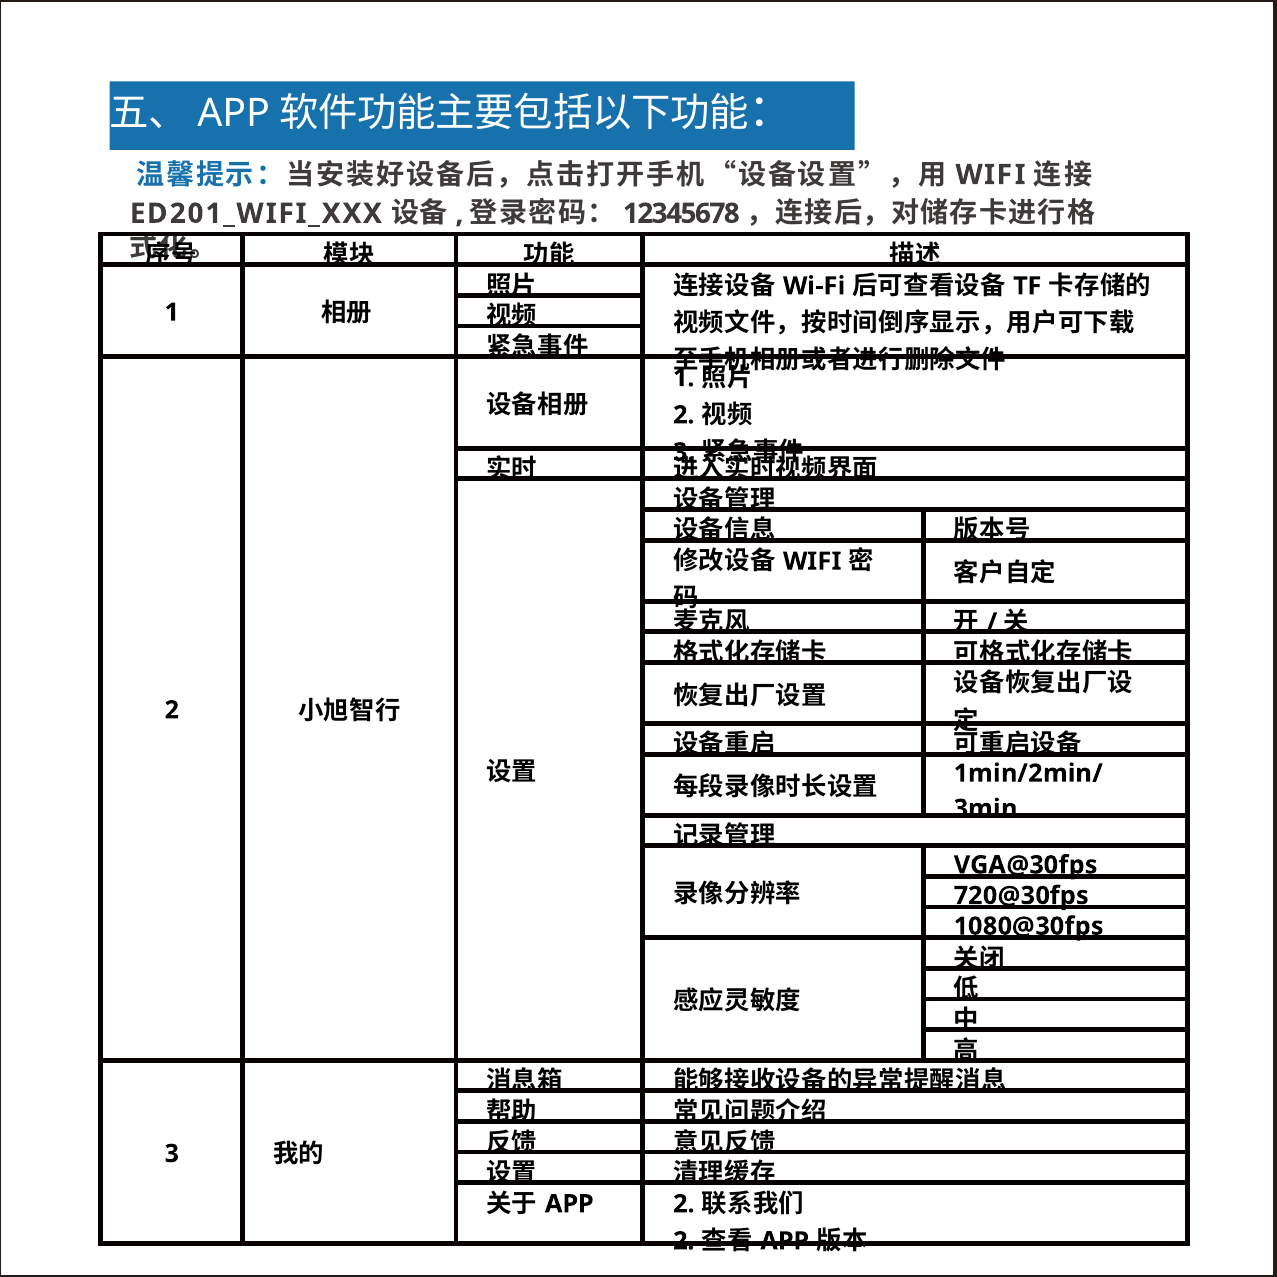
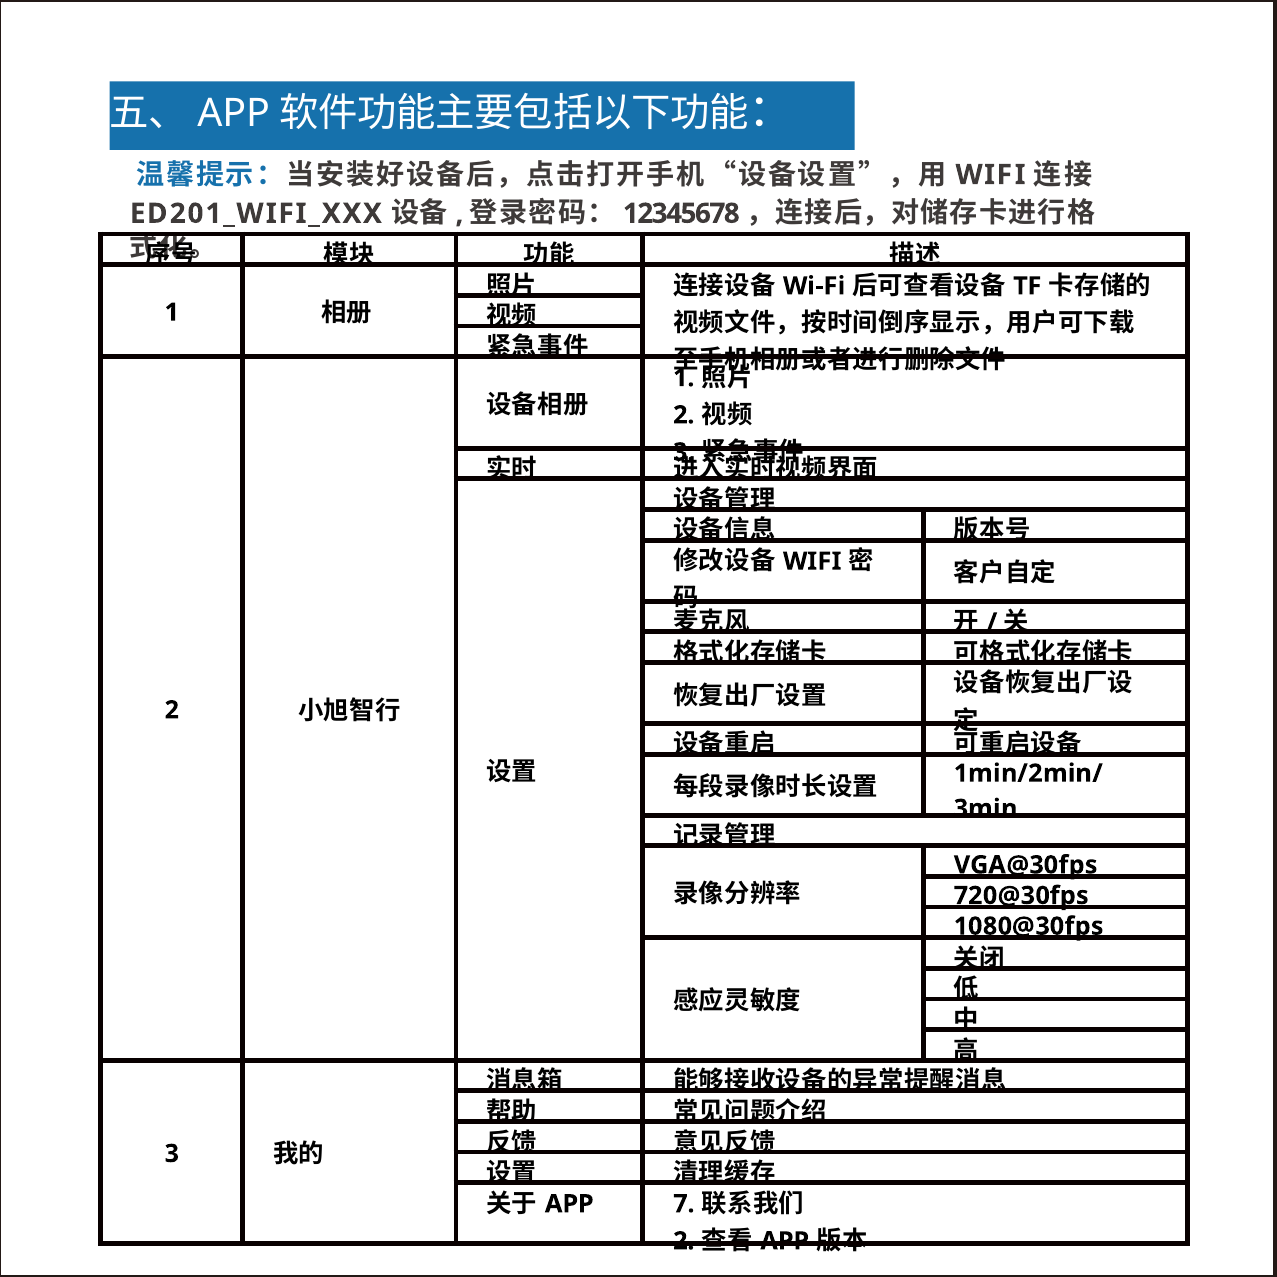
2: 2 -> 7 (684, 1204)
